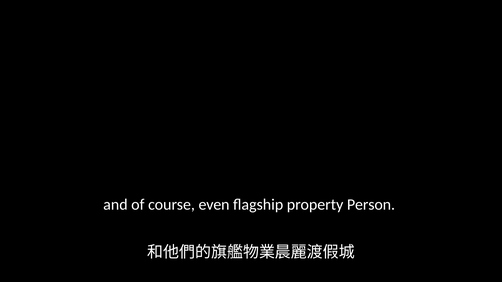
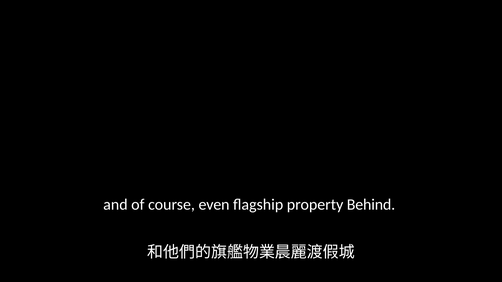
Person: Person -> Behind (371, 205)
